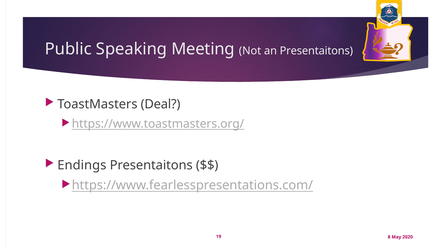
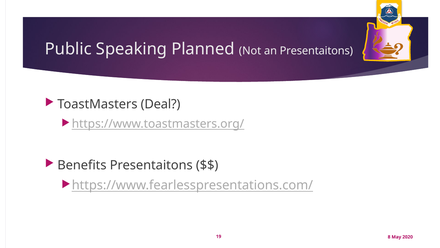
Meeting: Meeting -> Planned (203, 49)
Endings: Endings -> Benefits (82, 165)
